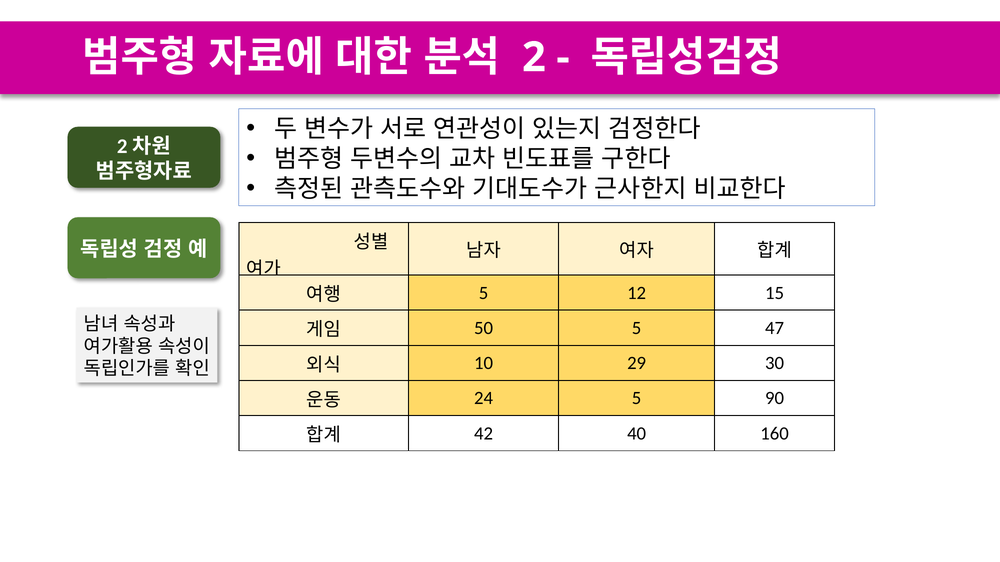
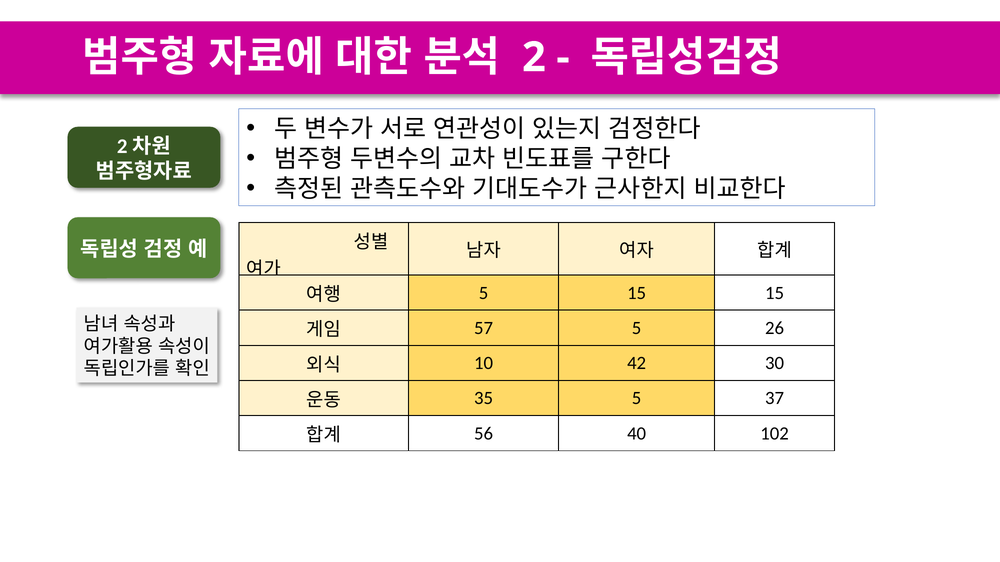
5 12: 12 -> 15 (637, 293)
50: 50 -> 57 (484, 328)
47: 47 -> 26 (775, 328)
29: 29 -> 42 (637, 363)
24: 24 -> 35 (484, 399)
90: 90 -> 37 (775, 399)
42: 42 -> 56 (484, 434)
160: 160 -> 102 (775, 434)
